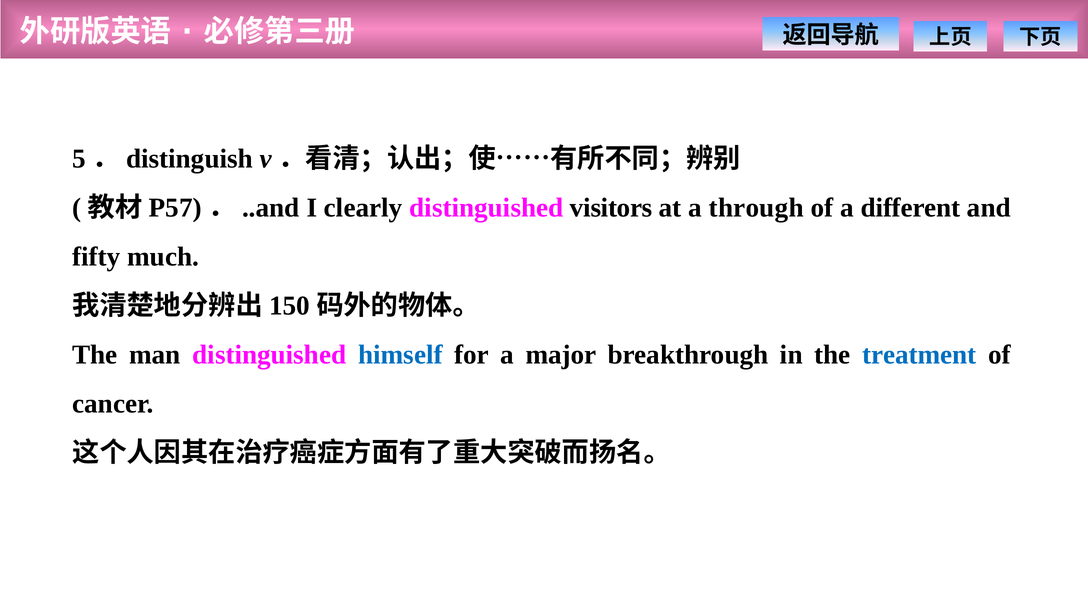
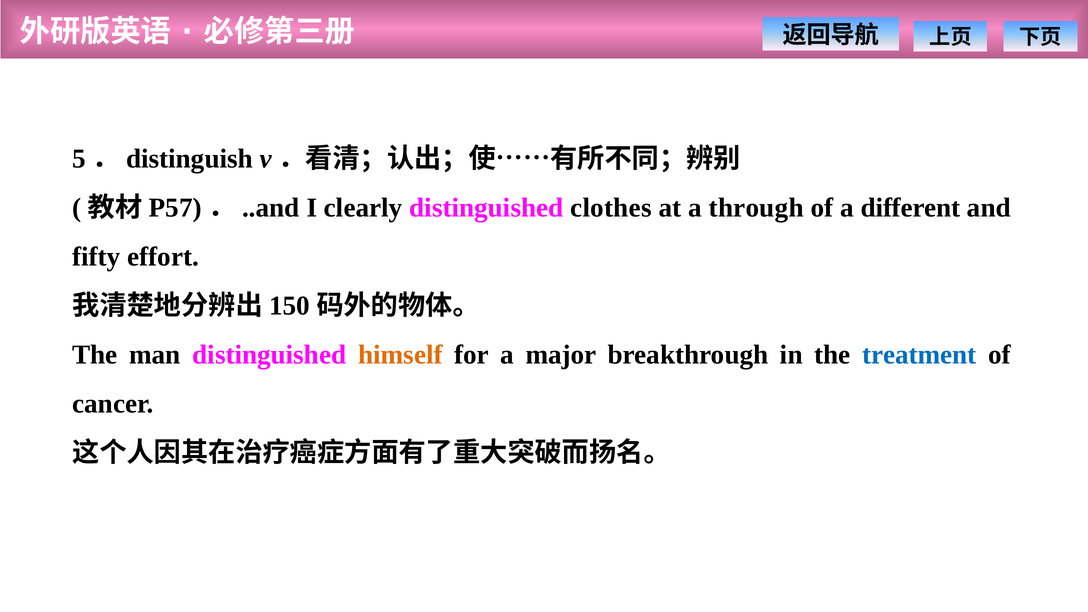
visitors: visitors -> clothes (611, 208)
much: much -> effort (163, 257)
himself colour: blue -> orange (400, 355)
